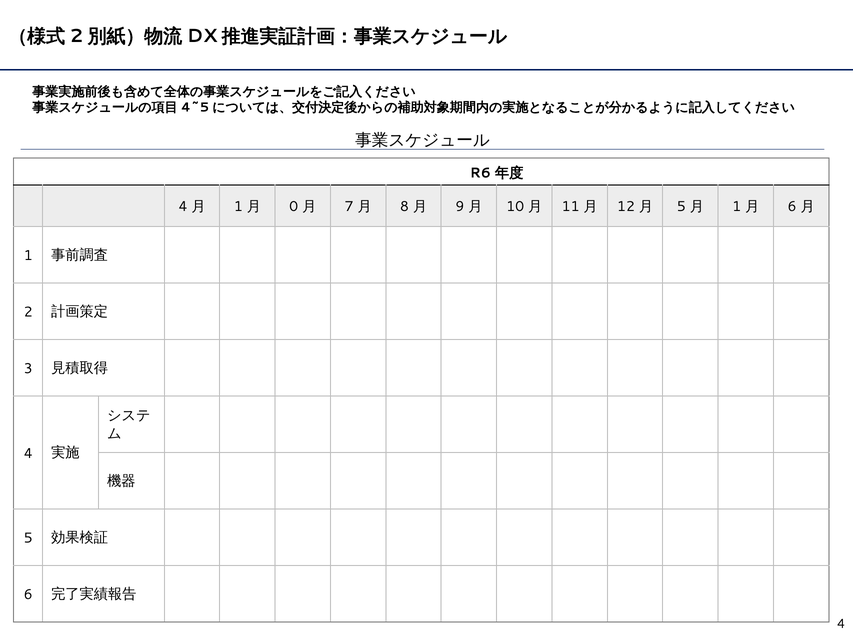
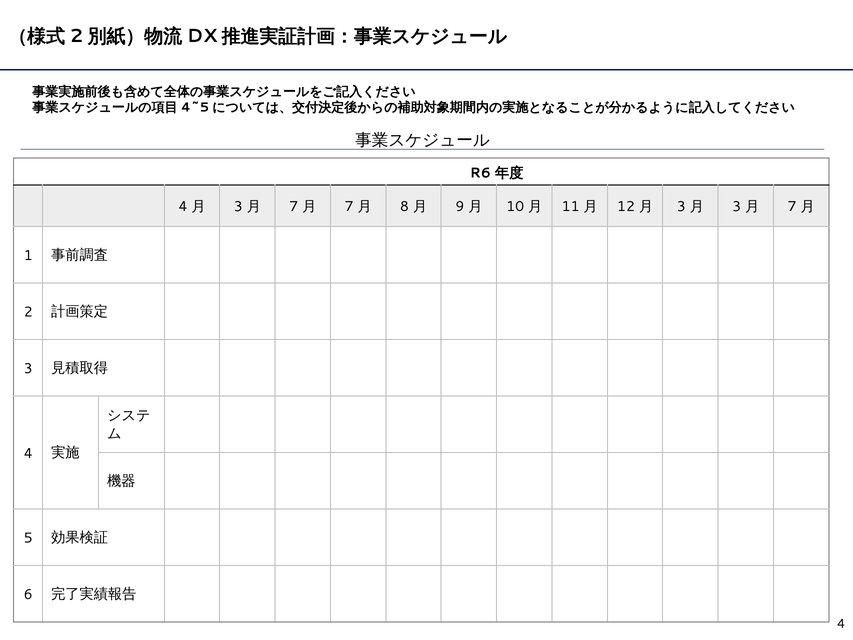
1: 1 -> 3 (238, 207)
0: 0 -> 7 (294, 207)
5: 5 -> 3 (681, 207)
1: 1 -> 3 (737, 207)
6: 6 -> 7 (792, 207)
